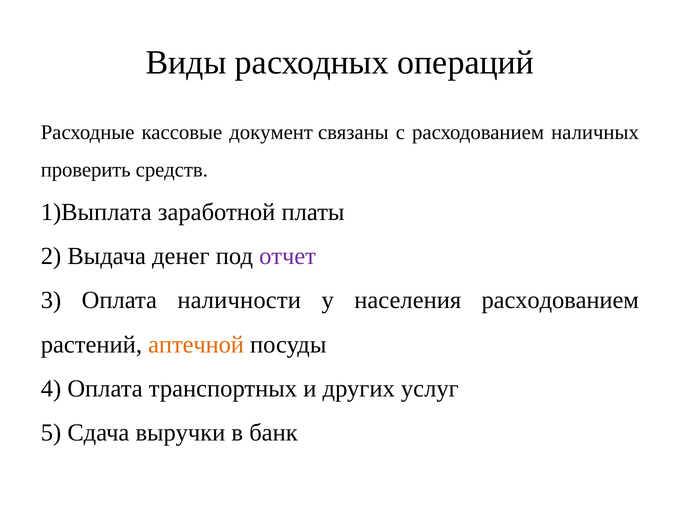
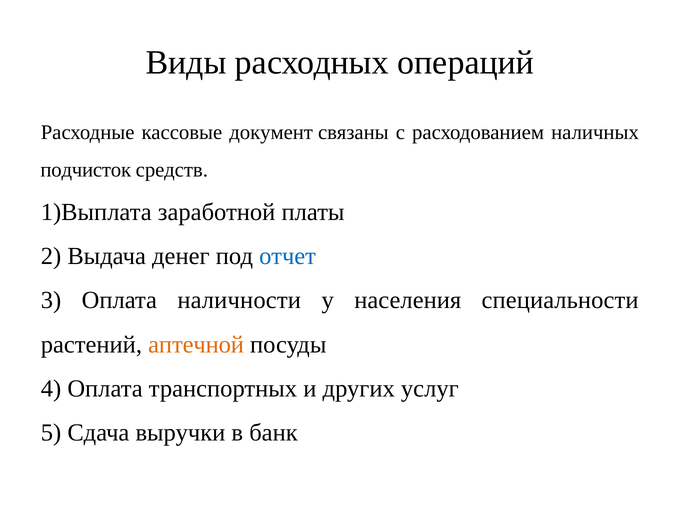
проверить: проверить -> подчисток (86, 170)
отчет colour: purple -> blue (288, 256)
населения расходованием: расходованием -> специальности (560, 300)
